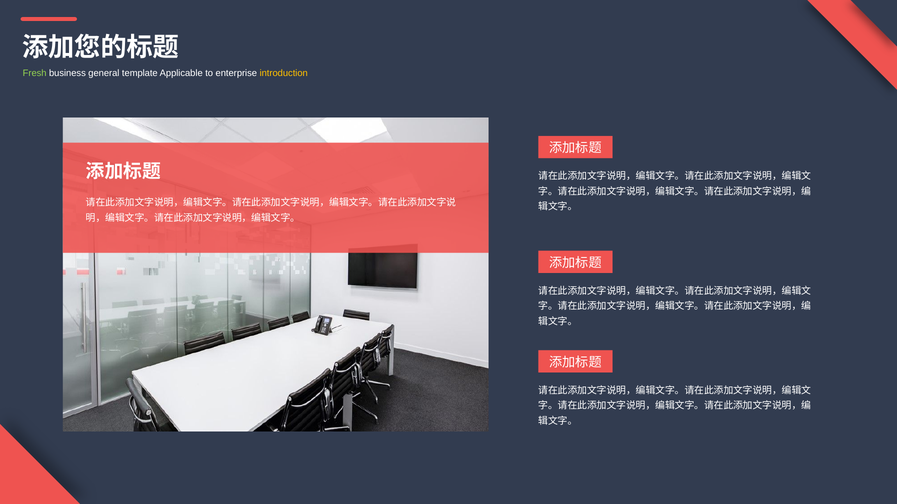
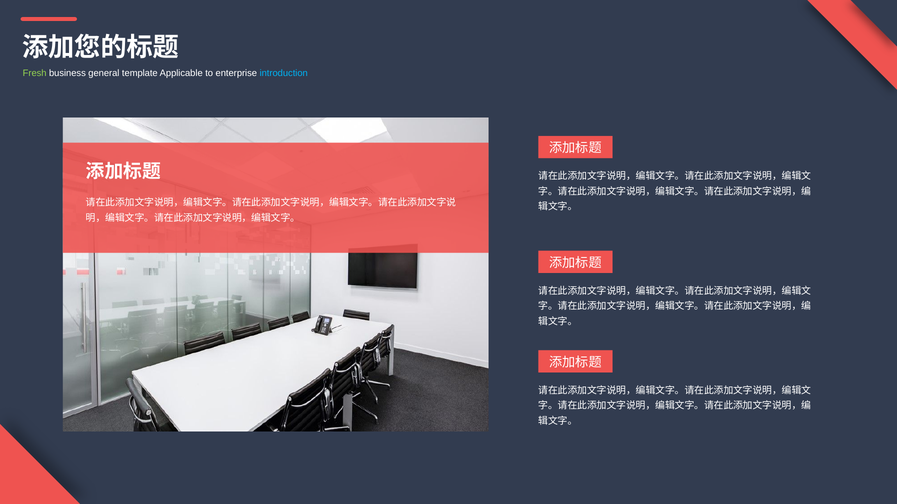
introduction colour: yellow -> light blue (284, 73)
